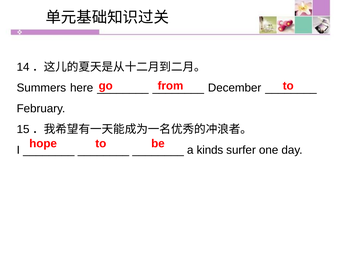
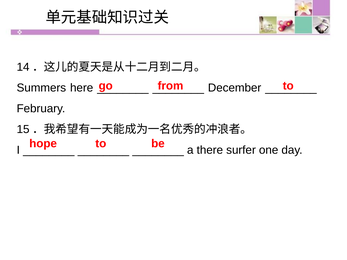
kinds: kinds -> there (210, 150)
